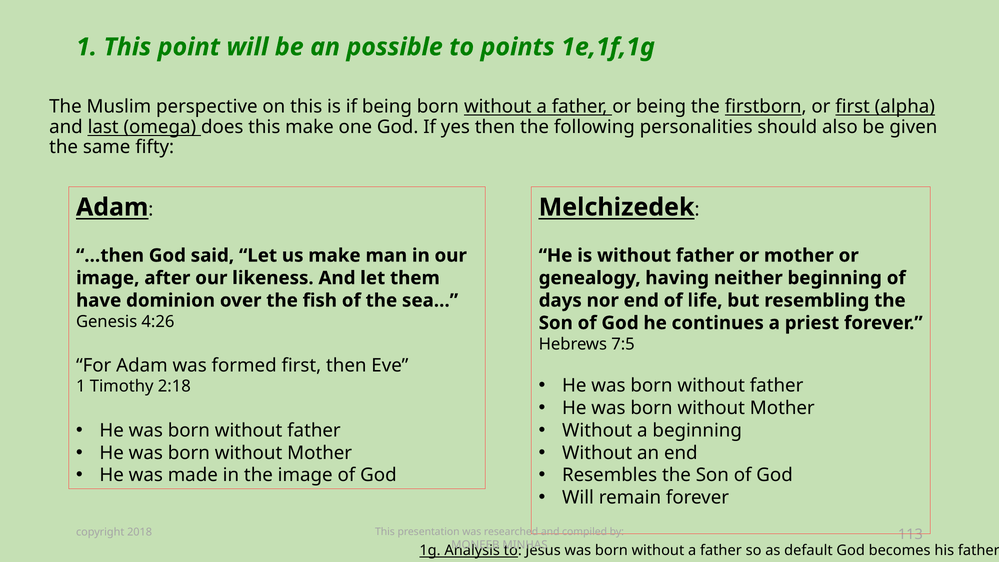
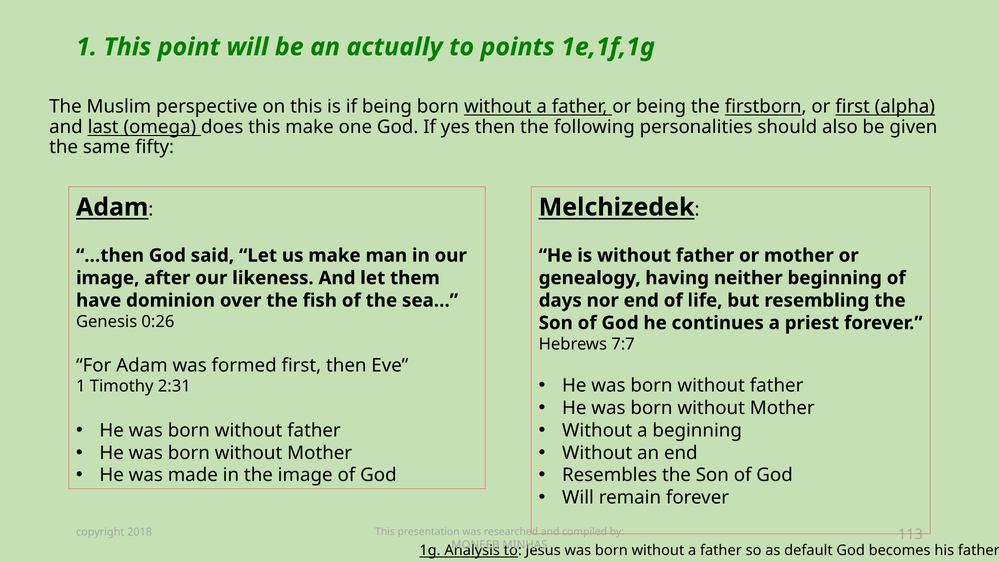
possible: possible -> actually (395, 47)
4:26: 4:26 -> 0:26 (158, 322)
7:5: 7:5 -> 7:7 (623, 344)
2:18: 2:18 -> 2:31 (174, 386)
